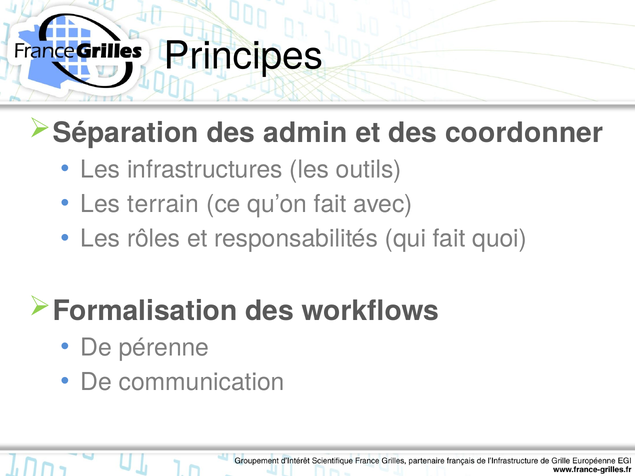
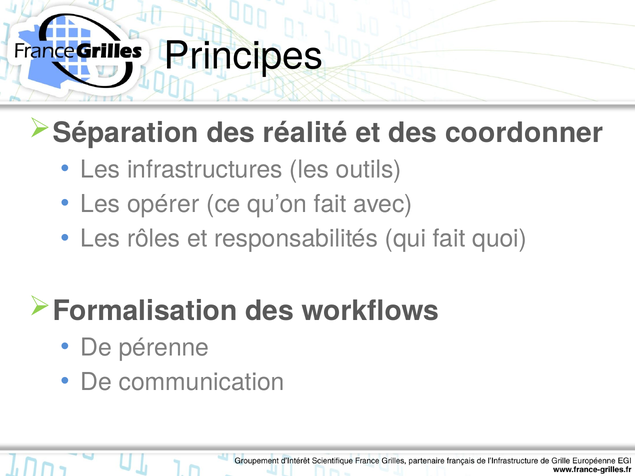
admin: admin -> réalité (305, 133)
terrain: terrain -> opérer (163, 204)
